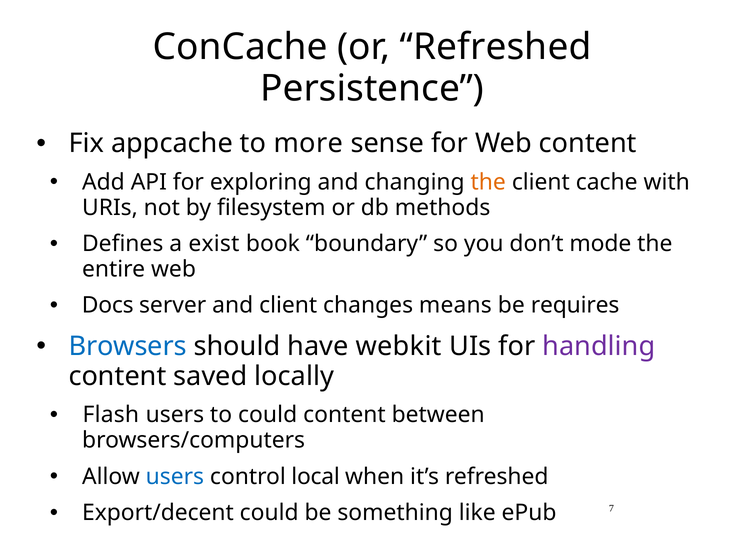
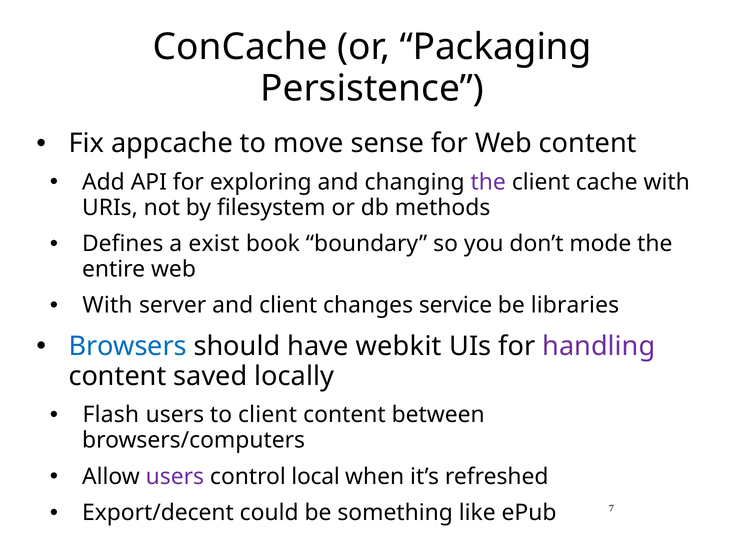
or Refreshed: Refreshed -> Packaging (496, 47)
more: more -> move (309, 144)
the colour: orange -> purple (488, 182)
Docs: Docs -> With (108, 305)
means: means -> service (456, 305)
requires: requires -> libraries (575, 305)
to could: could -> client (268, 415)
users colour: blue -> purple (175, 477)
